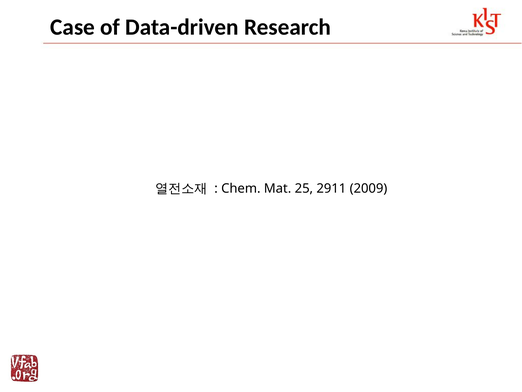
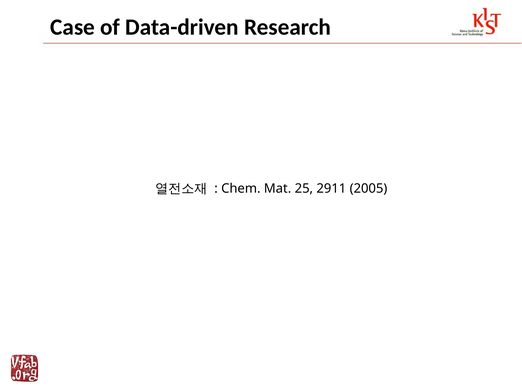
2009: 2009 -> 2005 (368, 188)
